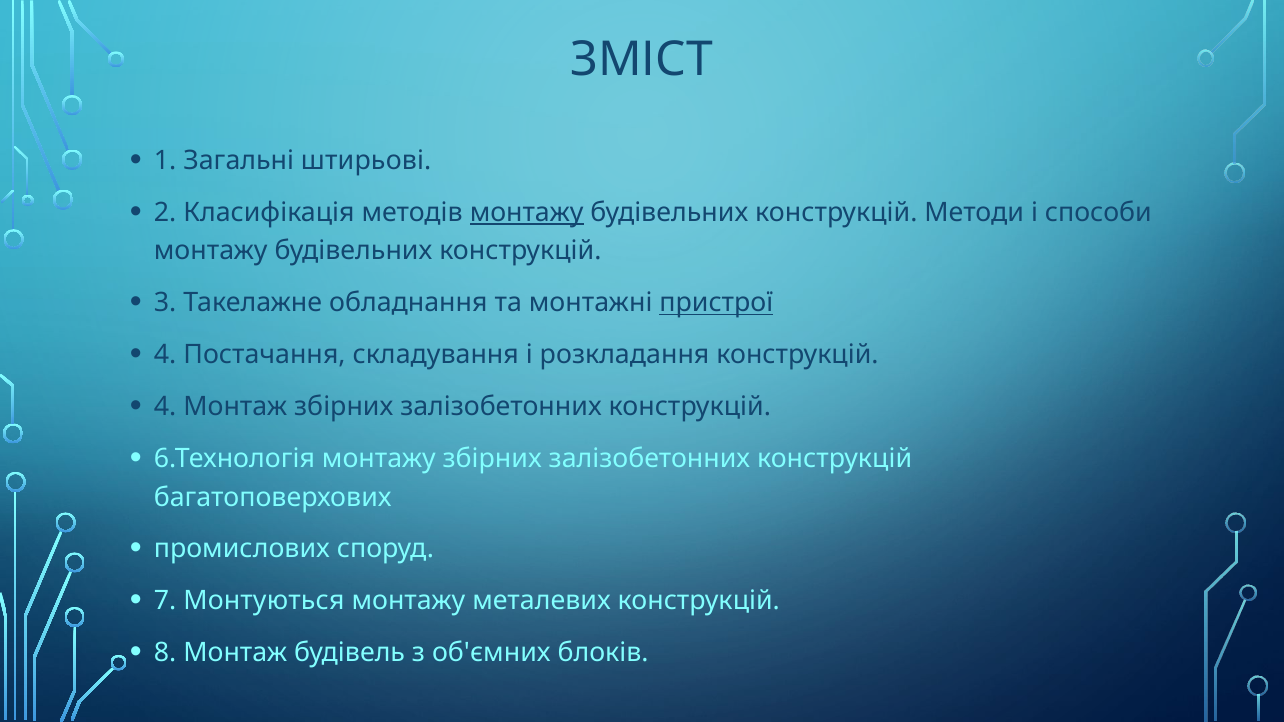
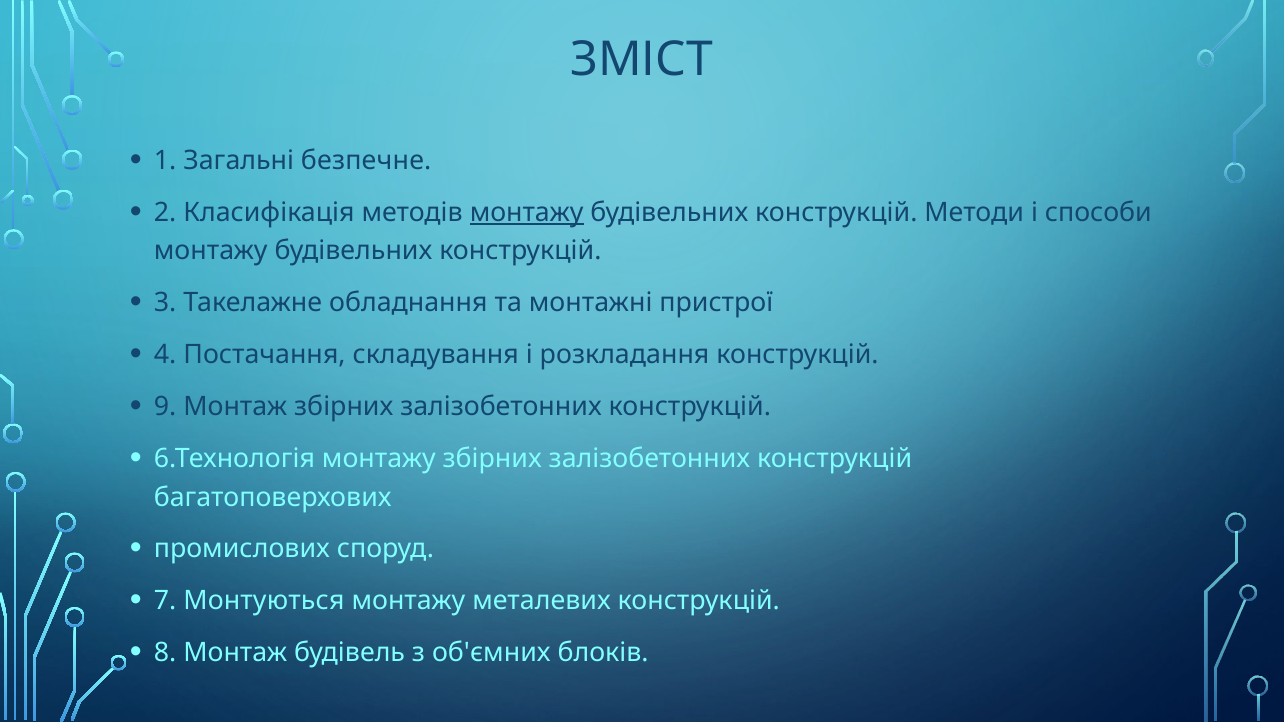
штирьові: штирьові -> безпечне (366, 161)
пристрої underline: present -> none (716, 303)
4: 4 -> 9 (165, 407)
